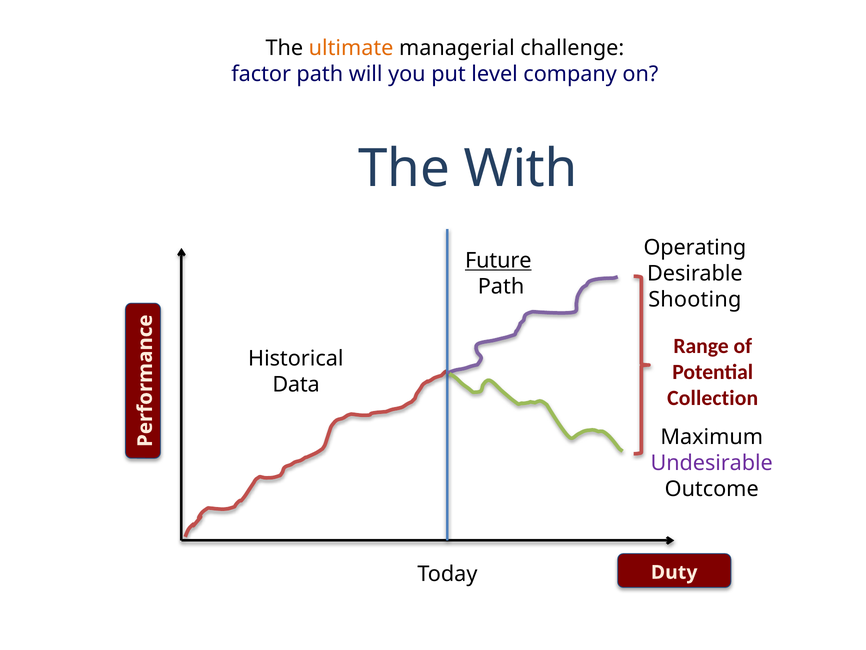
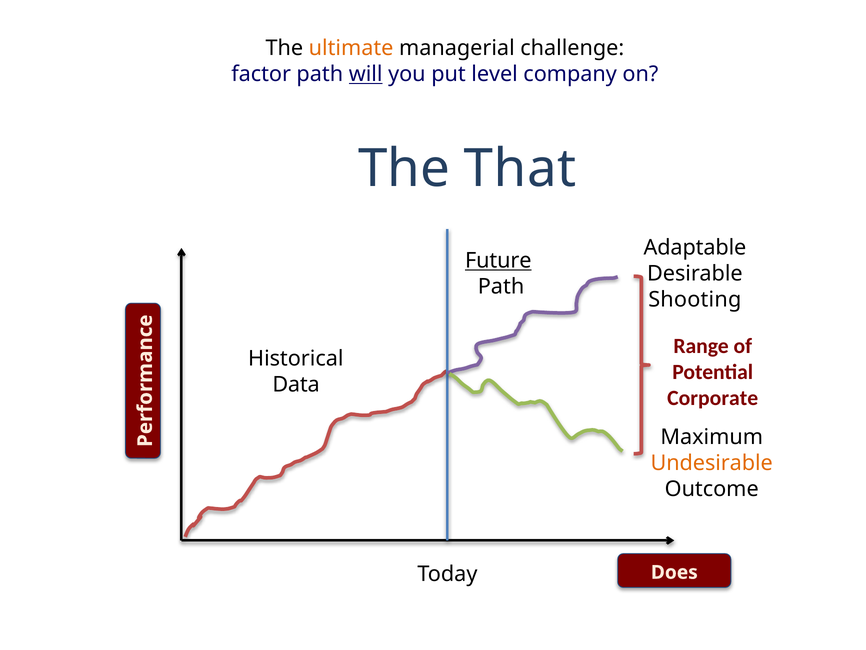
will underline: none -> present (366, 74)
With: With -> That (520, 169)
Operating: Operating -> Adaptable (695, 248)
Collection: Collection -> Corporate (713, 398)
Undesirable colour: purple -> orange (712, 463)
Duty: Duty -> Does (674, 572)
